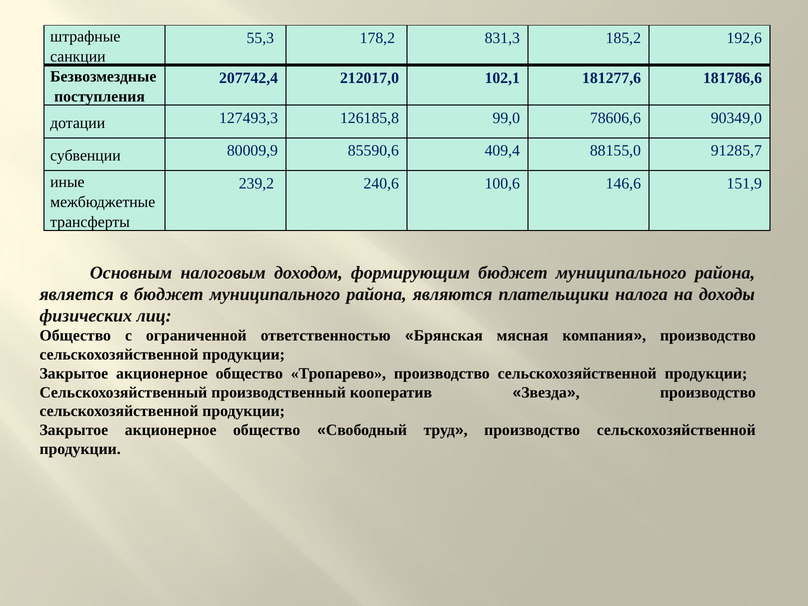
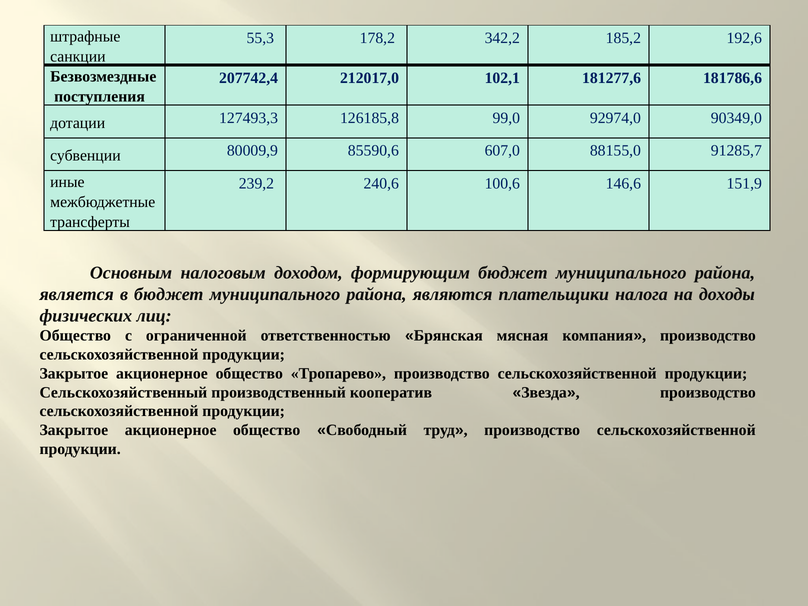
831,3: 831,3 -> 342,2 (502, 38)
78606,6: 78606,6 -> 92974,0 (615, 118)
409,4: 409,4 -> 607,0 (502, 151)
